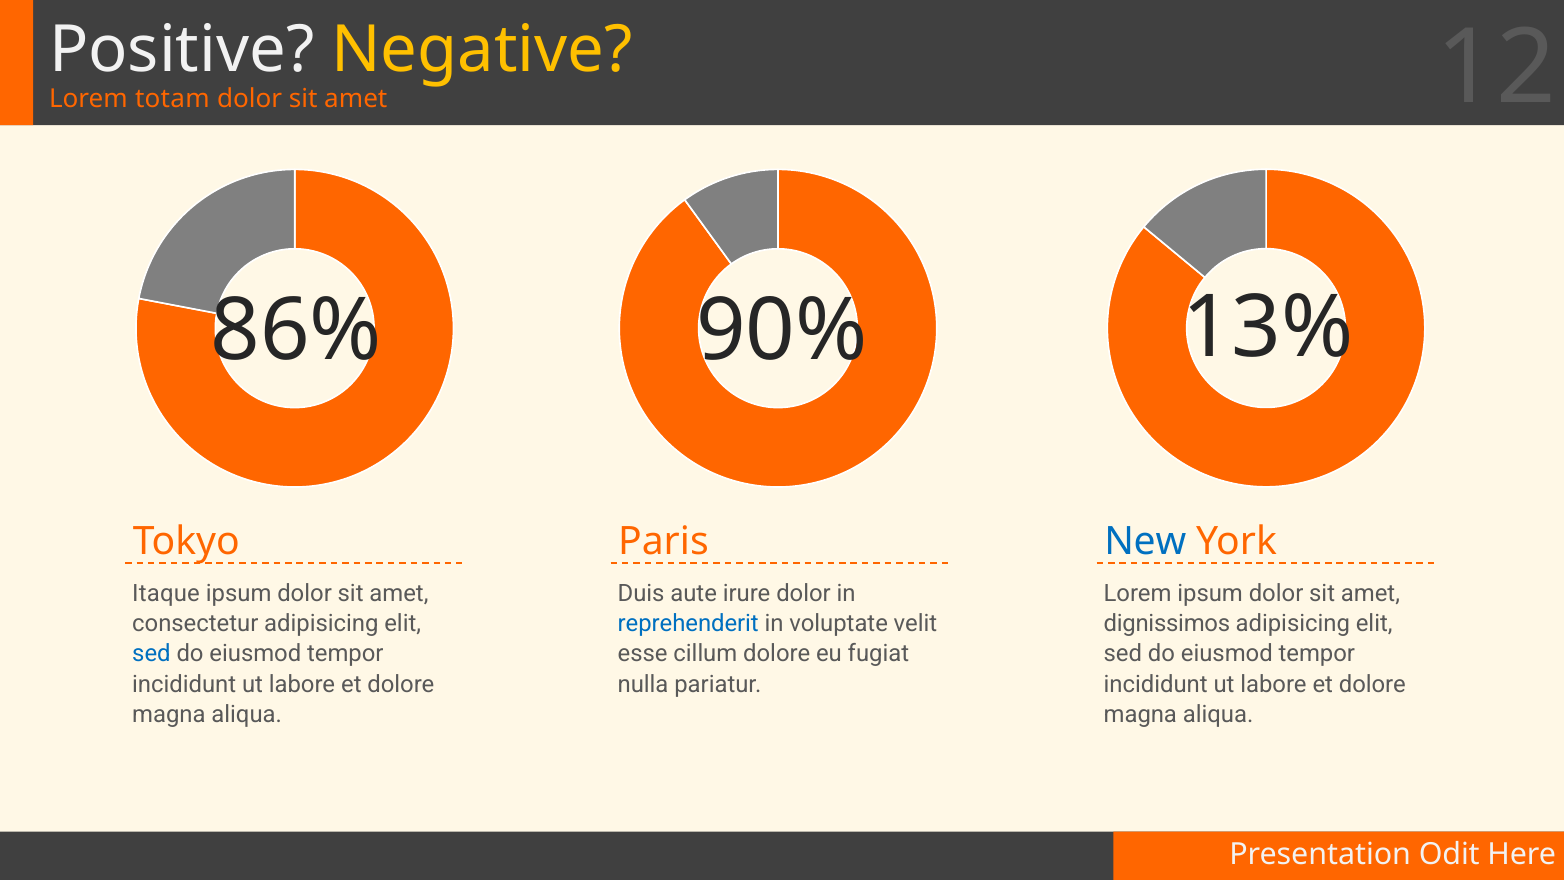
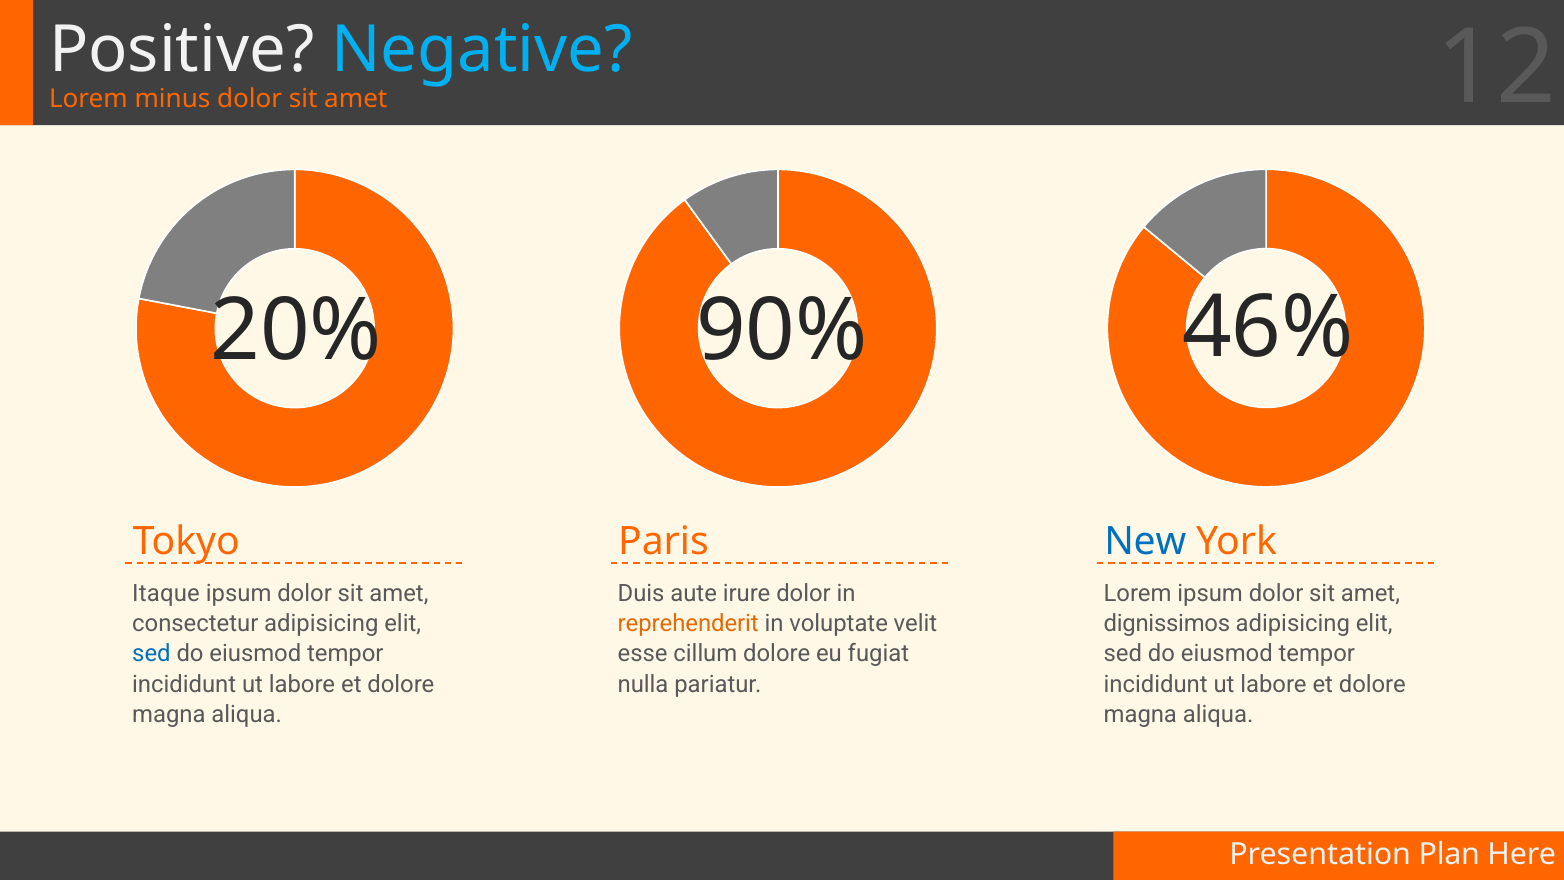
Negative colour: yellow -> light blue (482, 50)
totam: totam -> minus (172, 99)
86%: 86% -> 20% (296, 331)
13%: 13% -> 46% (1268, 328)
reprehenderit colour: blue -> orange (688, 623)
Odit: Odit -> Plan (1449, 855)
